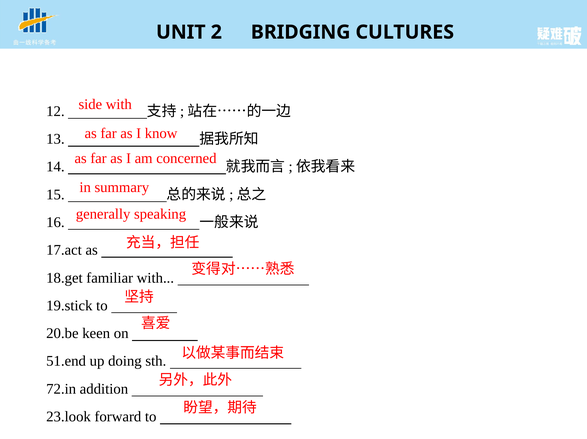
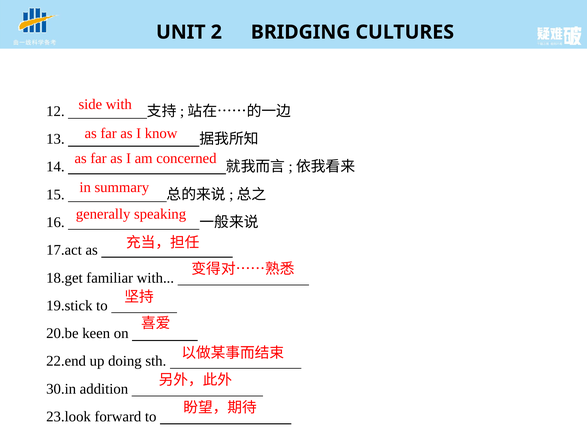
51.end: 51.end -> 22.end (66, 361)
72.in: 72.in -> 30.in (61, 389)
